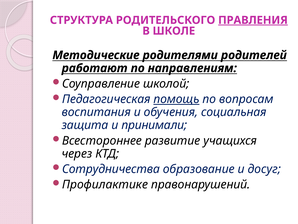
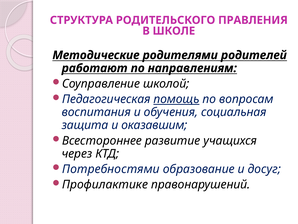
ПРАВЛЕНИЯ underline: present -> none (253, 20)
принимали: принимали -> оказавшим (154, 125)
Сотрудничества: Сотрудничества -> Потребностями (111, 169)
